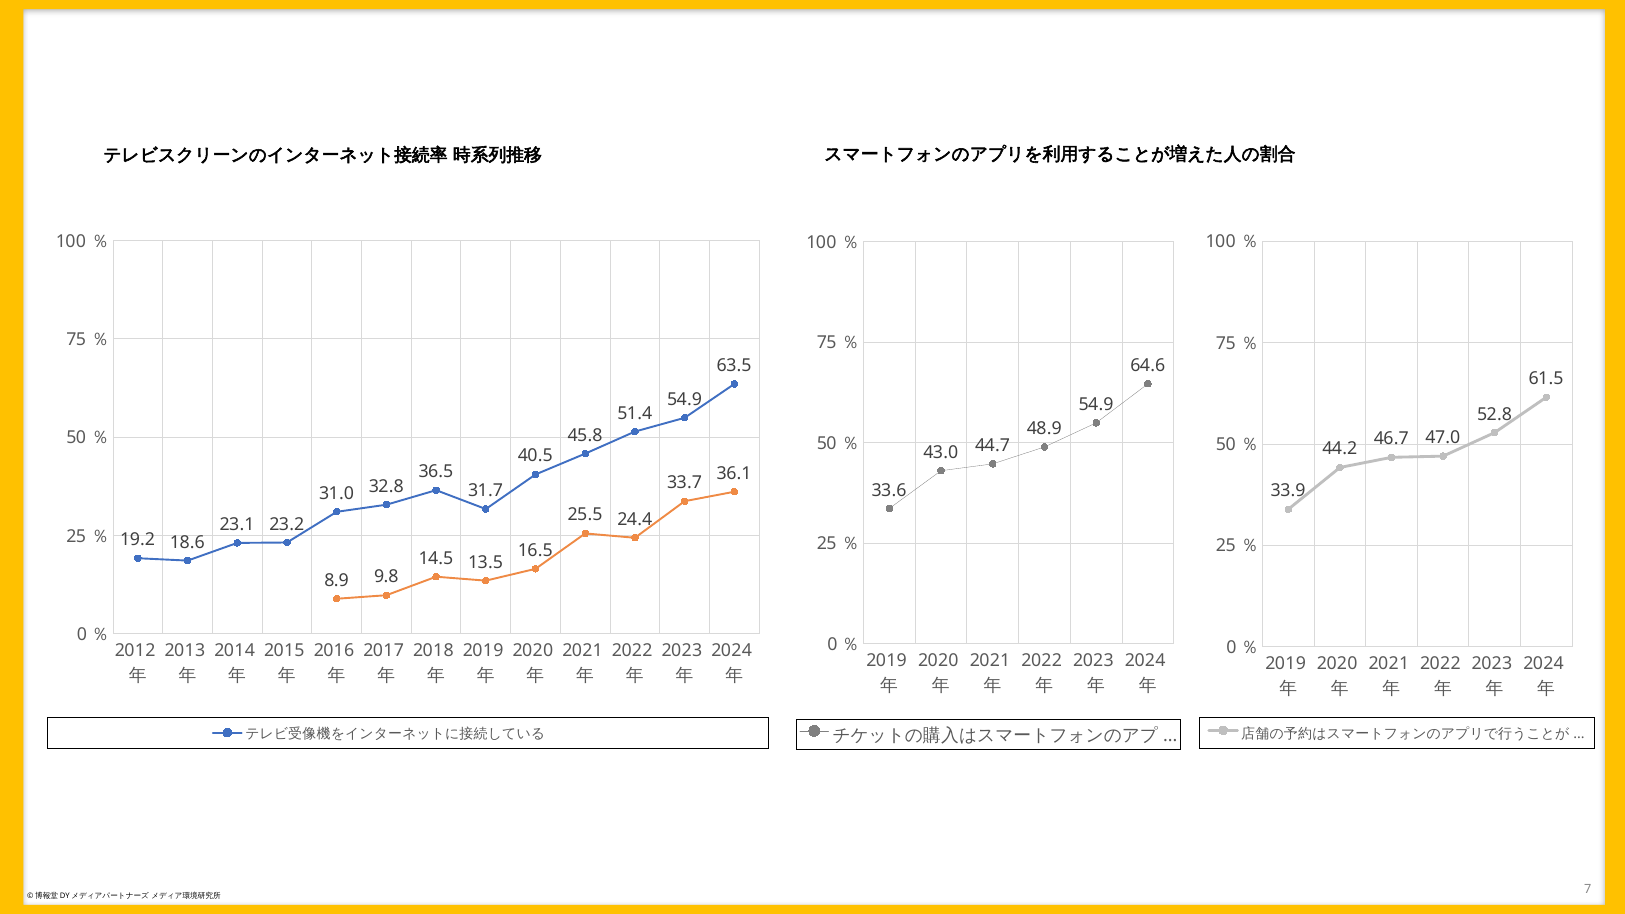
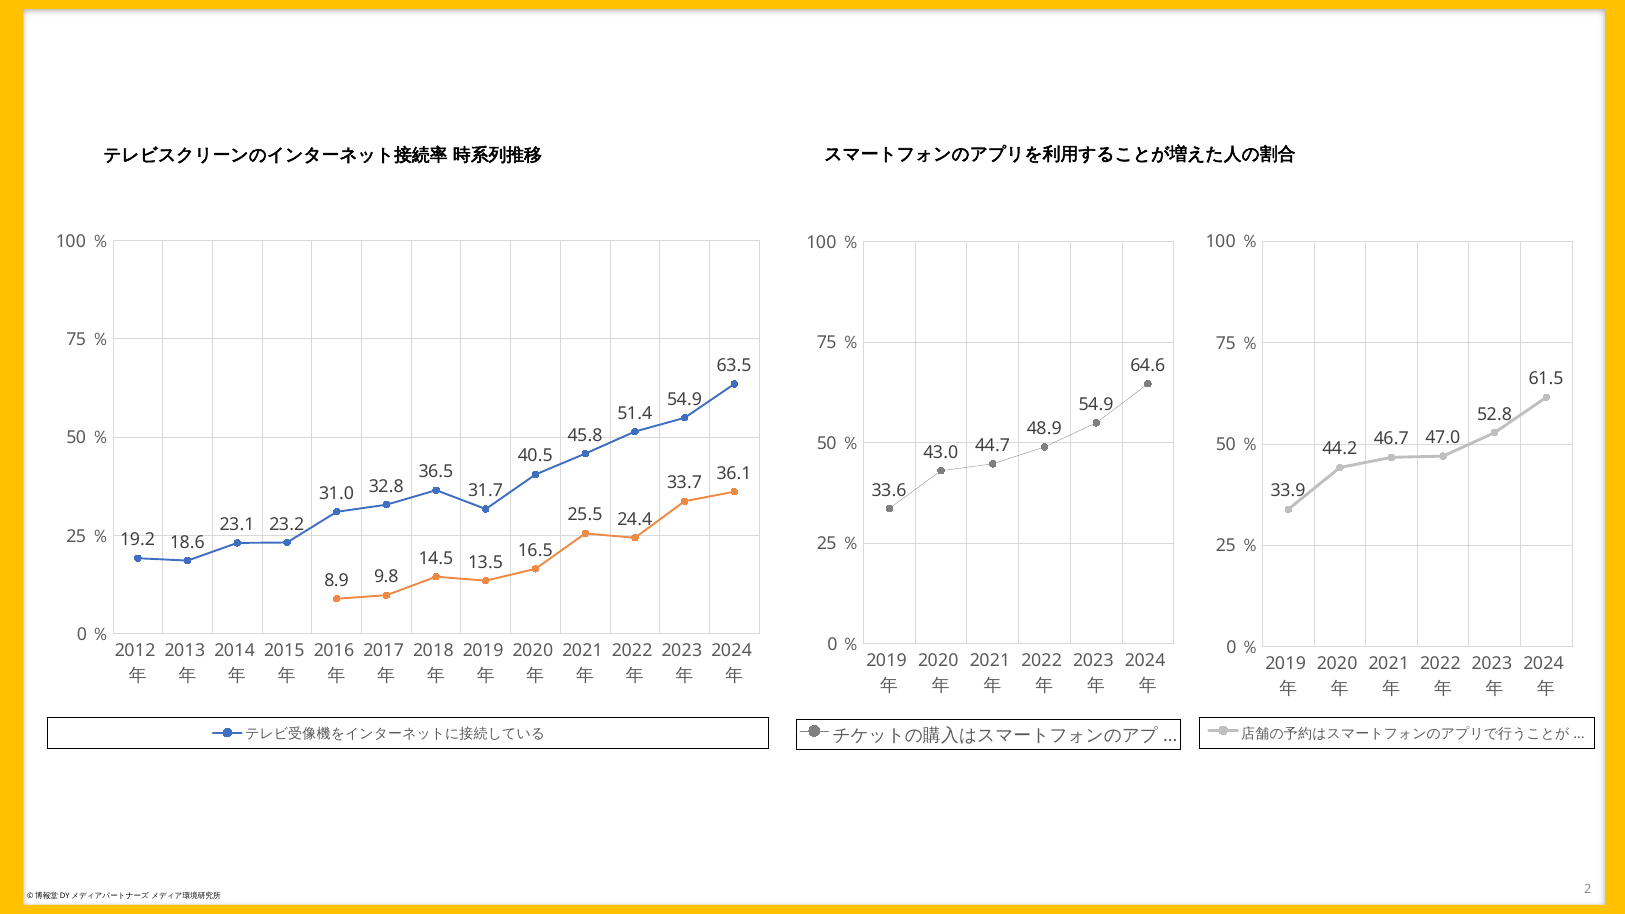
7: 7 -> 2 (1588, 890)
